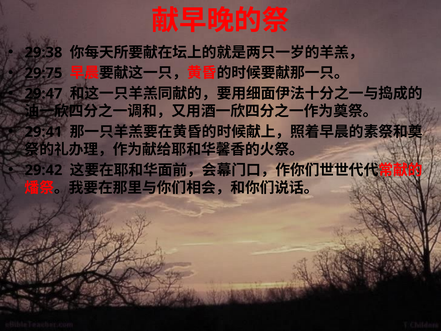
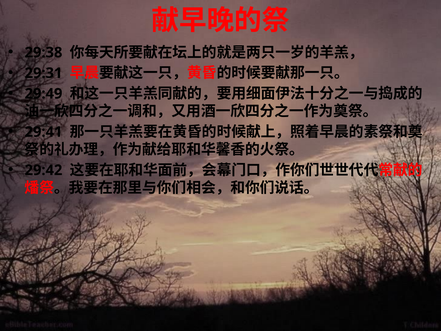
29:75: 29:75 -> 29:31 (44, 73)
29:47: 29:47 -> 29:49 (44, 94)
